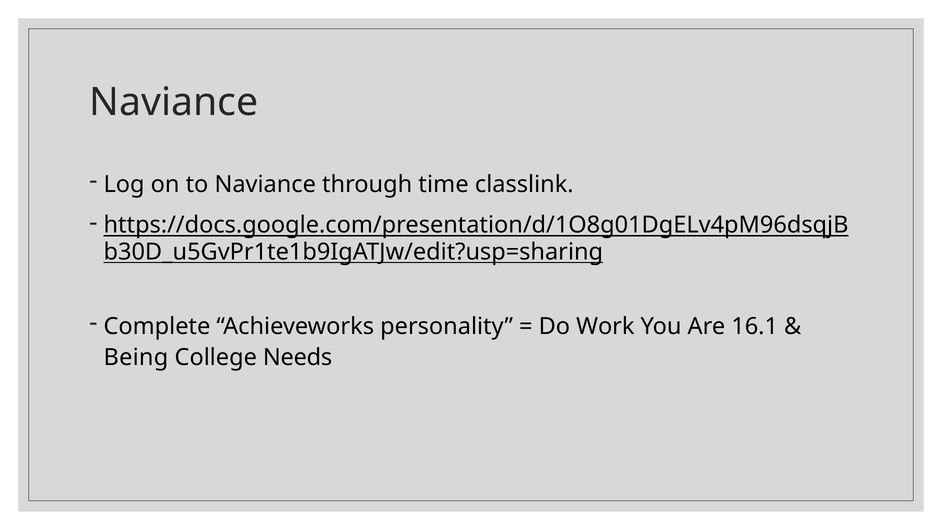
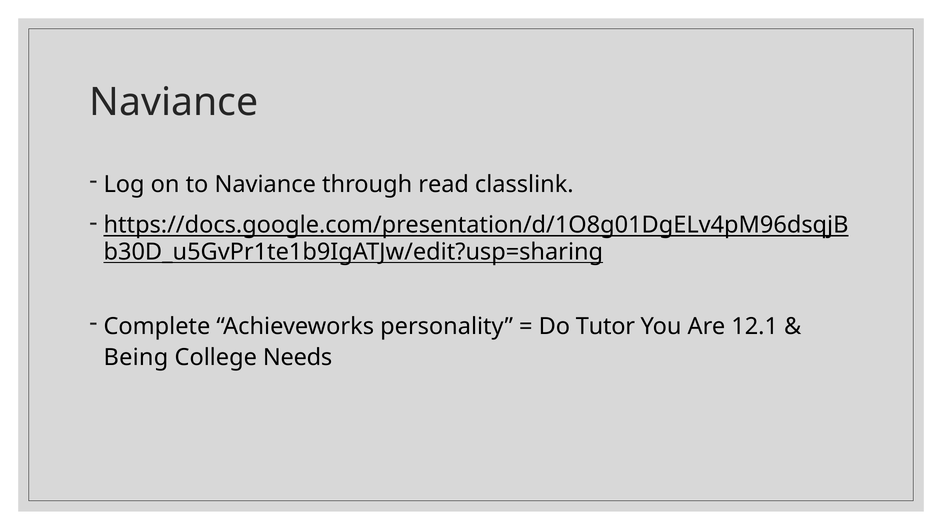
time: time -> read (444, 185)
Work: Work -> Tutor (605, 327)
16.1: 16.1 -> 12.1 (755, 327)
